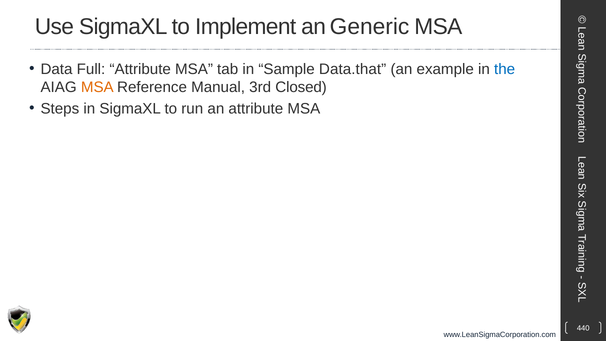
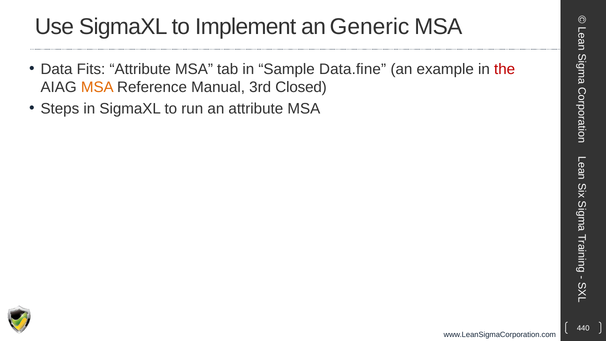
Full: Full -> Fits (91, 69)
Data.that: Data.that -> Data.fine (353, 69)
the colour: blue -> red (505, 69)
